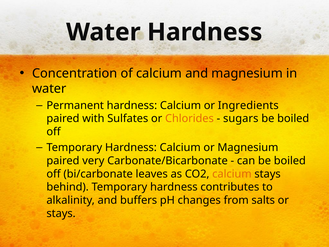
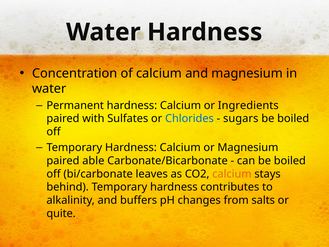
Chlorides colour: orange -> blue (189, 118)
very: very -> able (93, 161)
stays: stays -> quite (61, 213)
